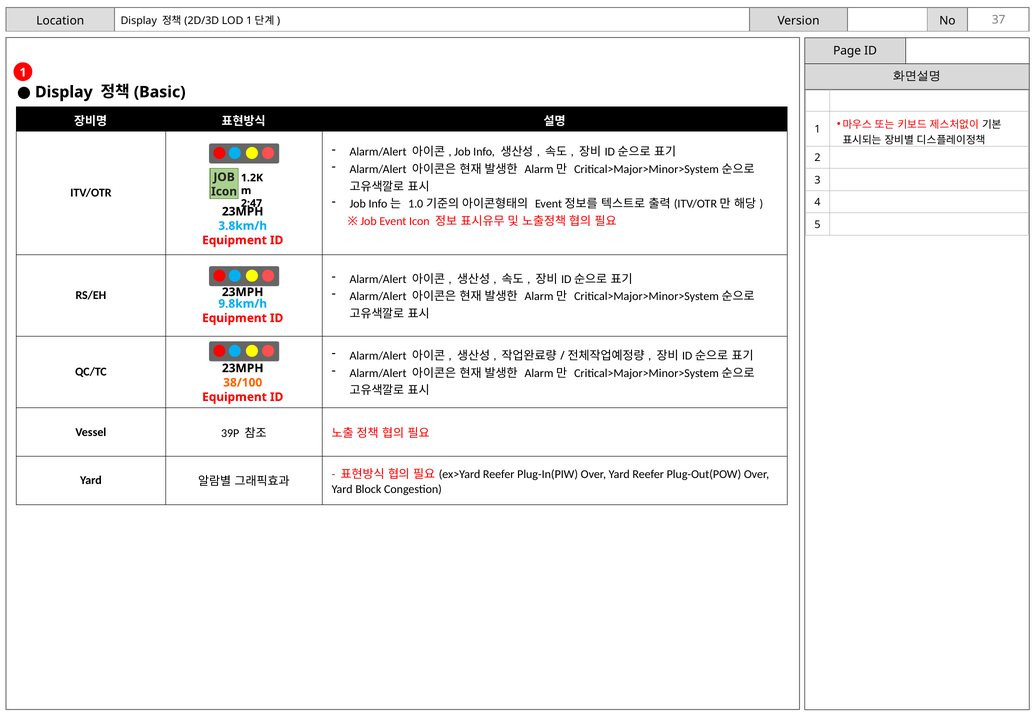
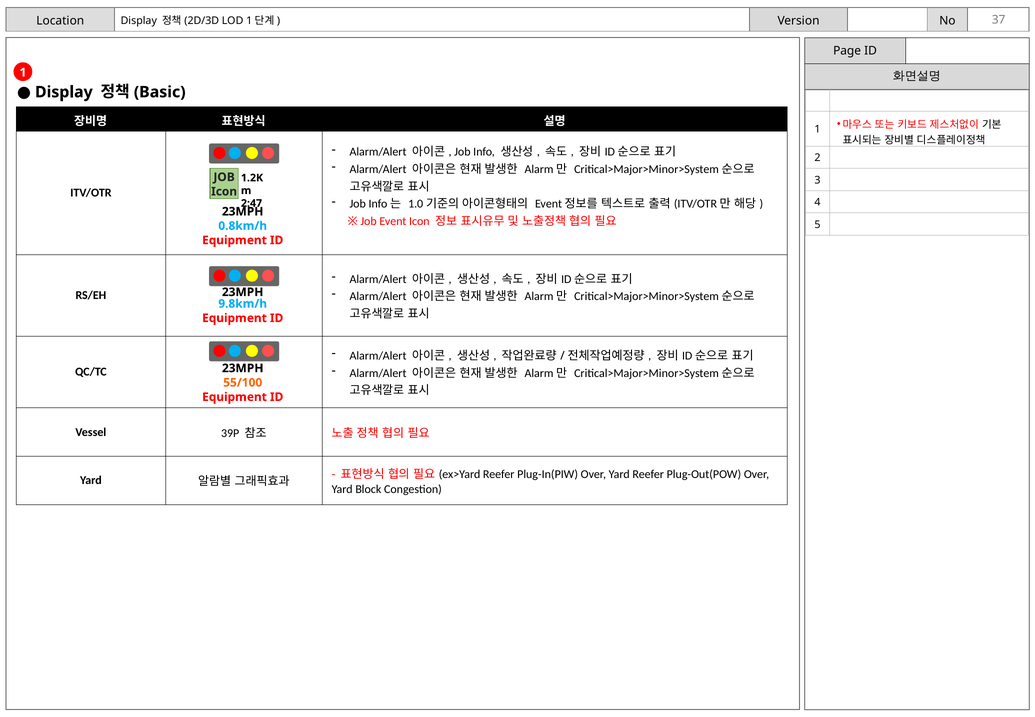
3.8km/h: 3.8km/h -> 0.8km/h (243, 226)
38/100: 38/100 -> 55/100 (243, 382)
